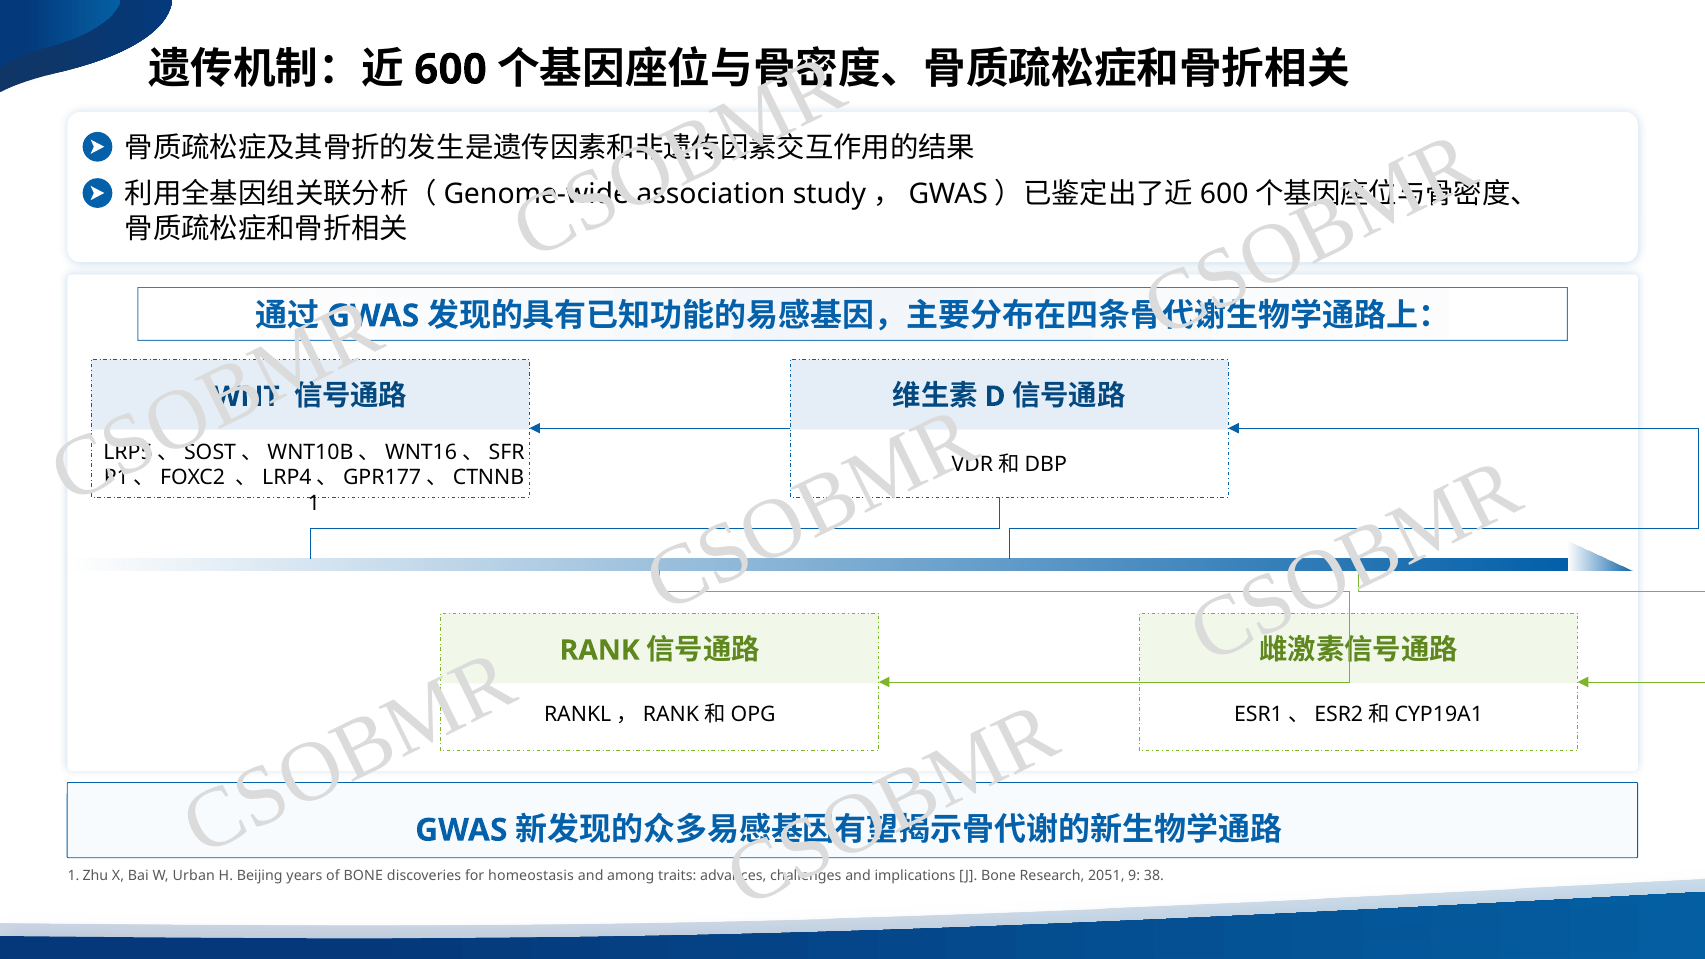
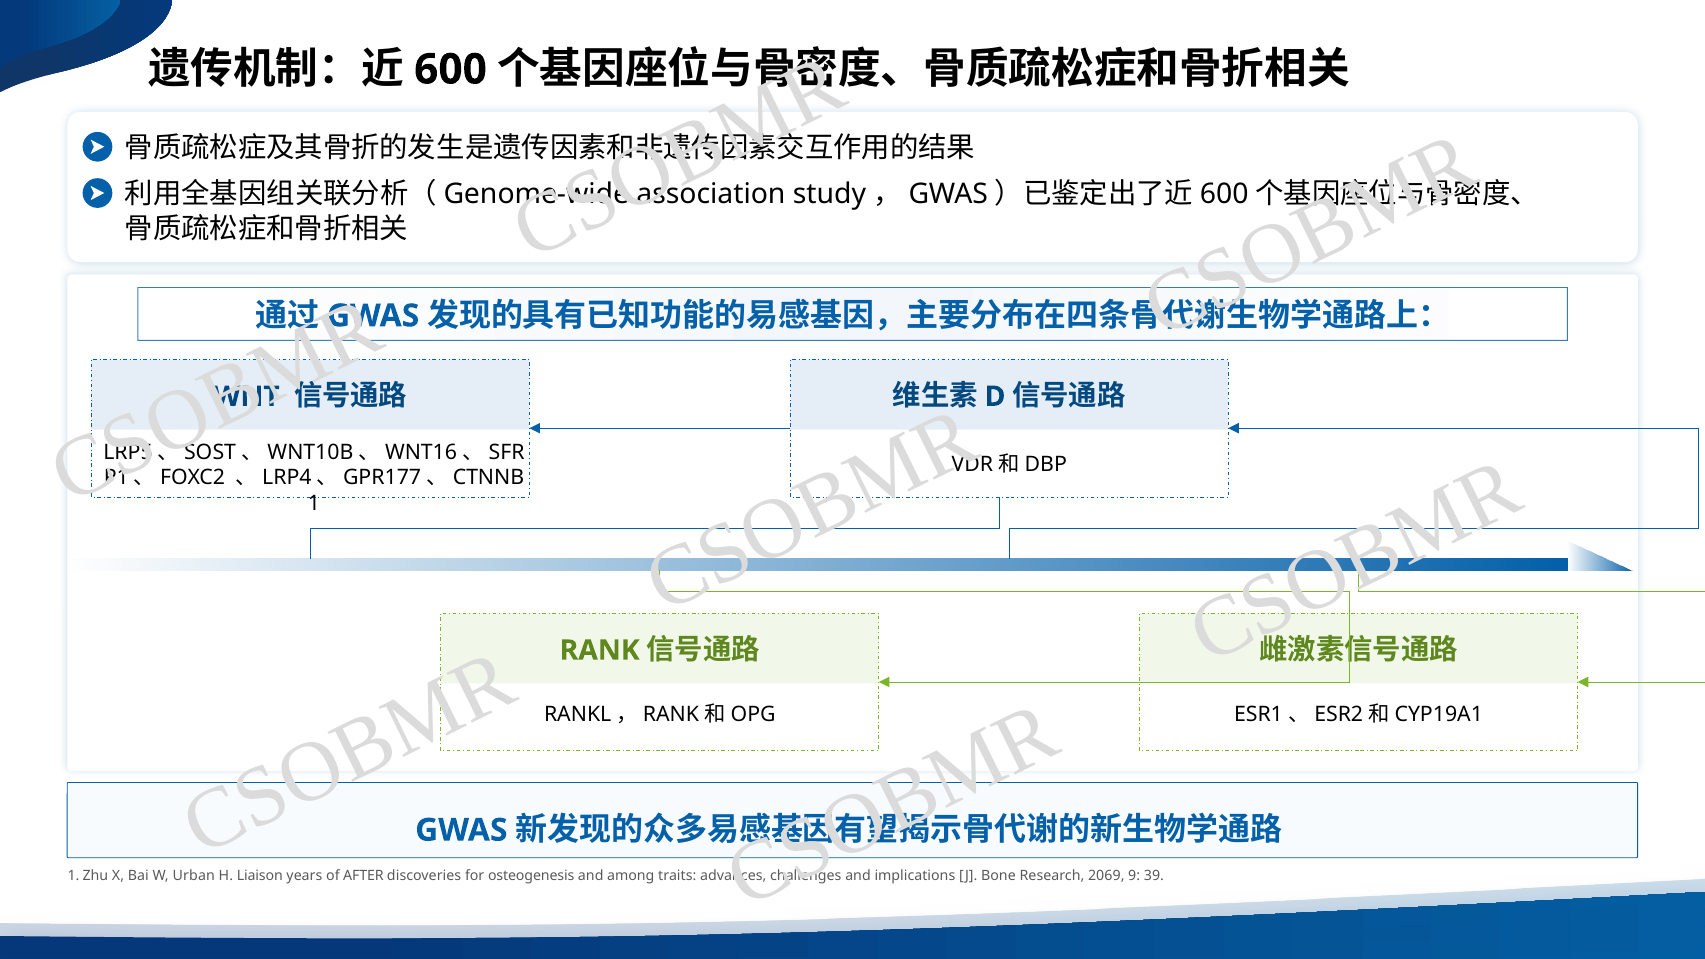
Beijing: Beijing -> Liaison (260, 876)
of BONE: BONE -> AFTER (363, 876)
homeostasis: homeostasis -> osteogenesis (531, 876)
2051: 2051 -> 2069 (1106, 876)
38: 38 -> 39 (1154, 876)
